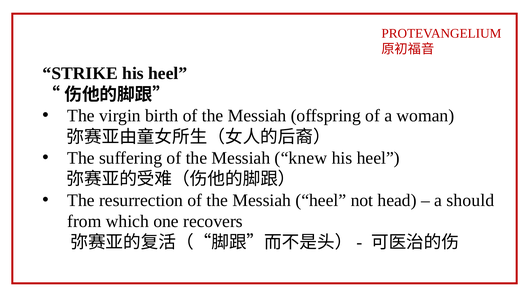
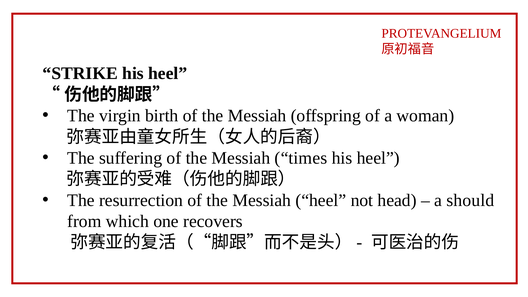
knew: knew -> times (301, 158)
